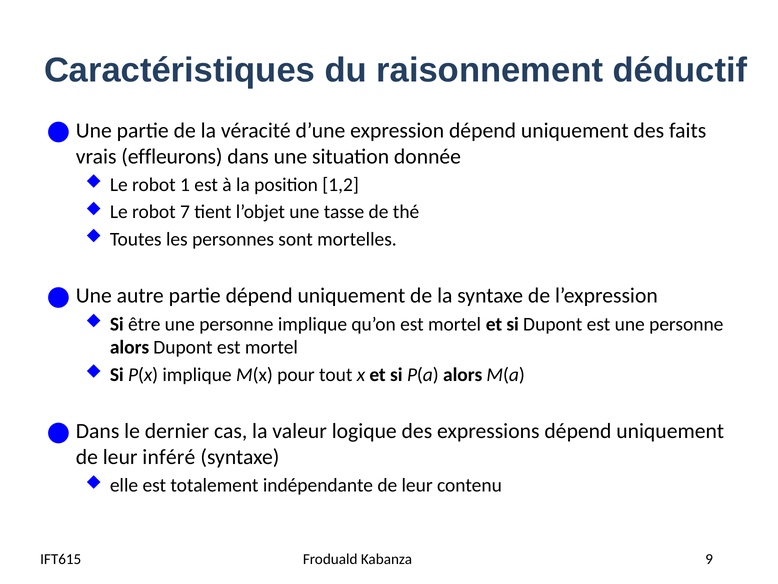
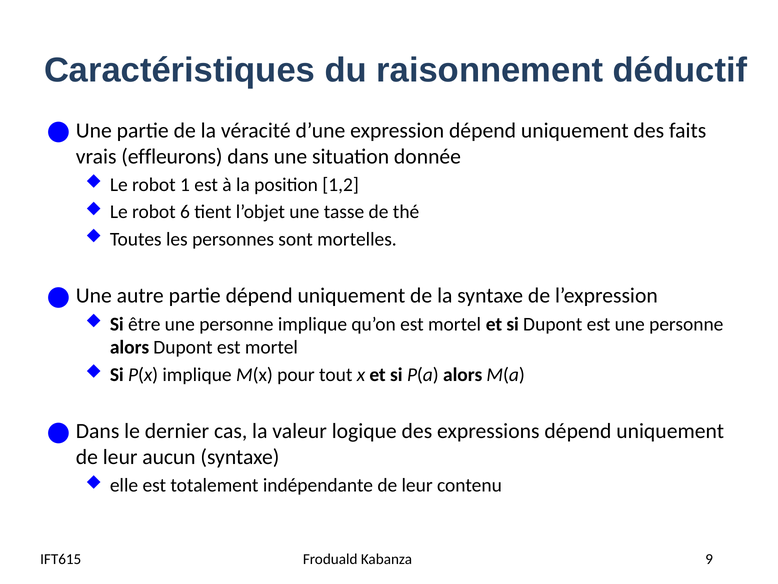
7: 7 -> 6 (185, 212)
inféré: inféré -> aucun (169, 457)
